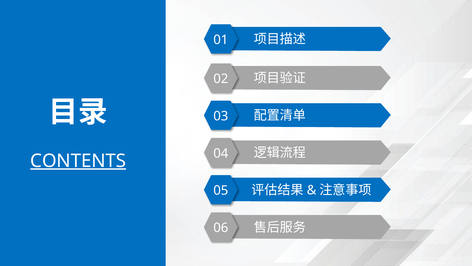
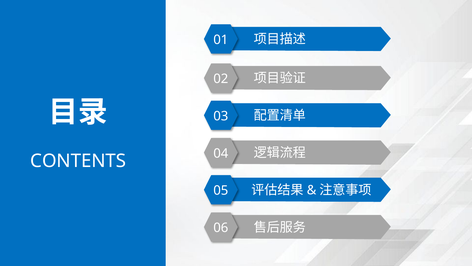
CONTENTS underline: present -> none (78, 161)
